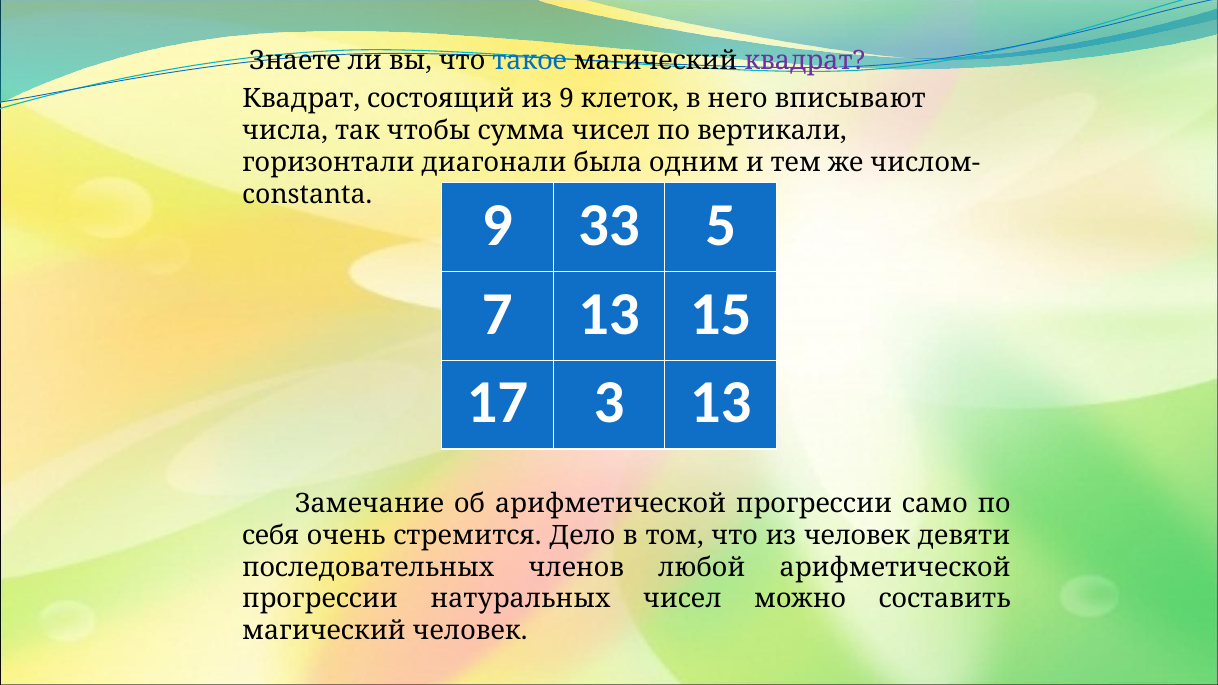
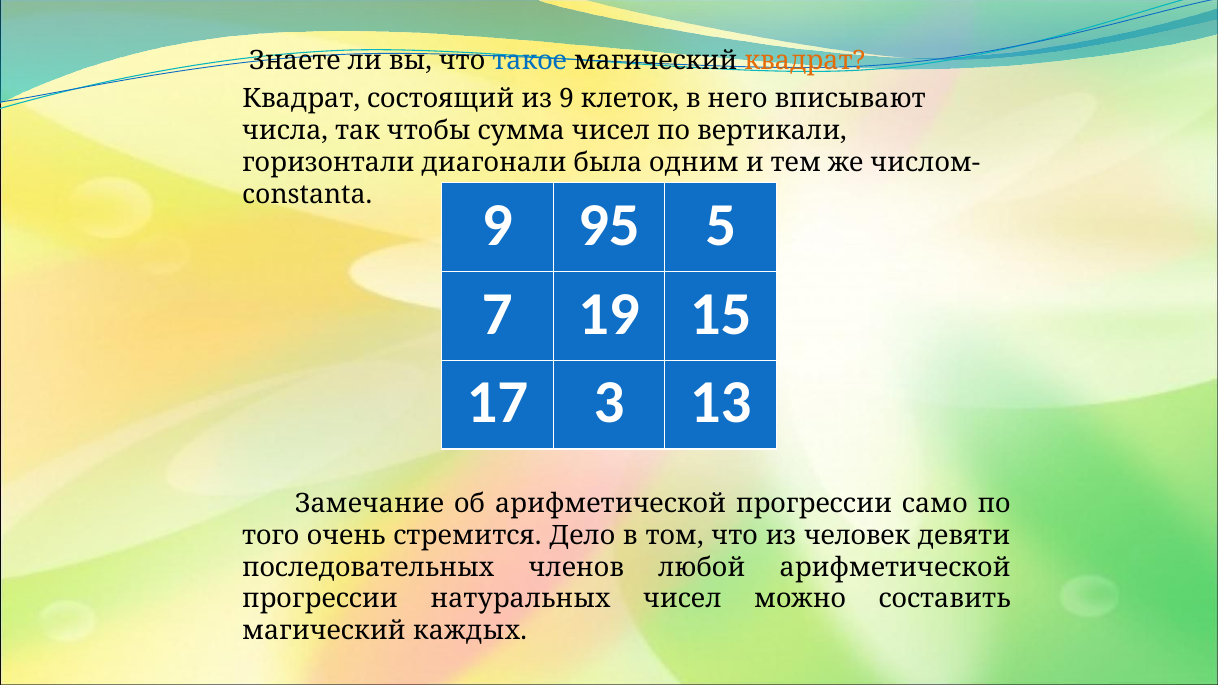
квадрат colour: purple -> orange (805, 60)
33: 33 -> 95 (609, 225)
7 13: 13 -> 19 (609, 314)
себя: себя -> того (271, 535)
магический человек: человек -> каждых (470, 631)
